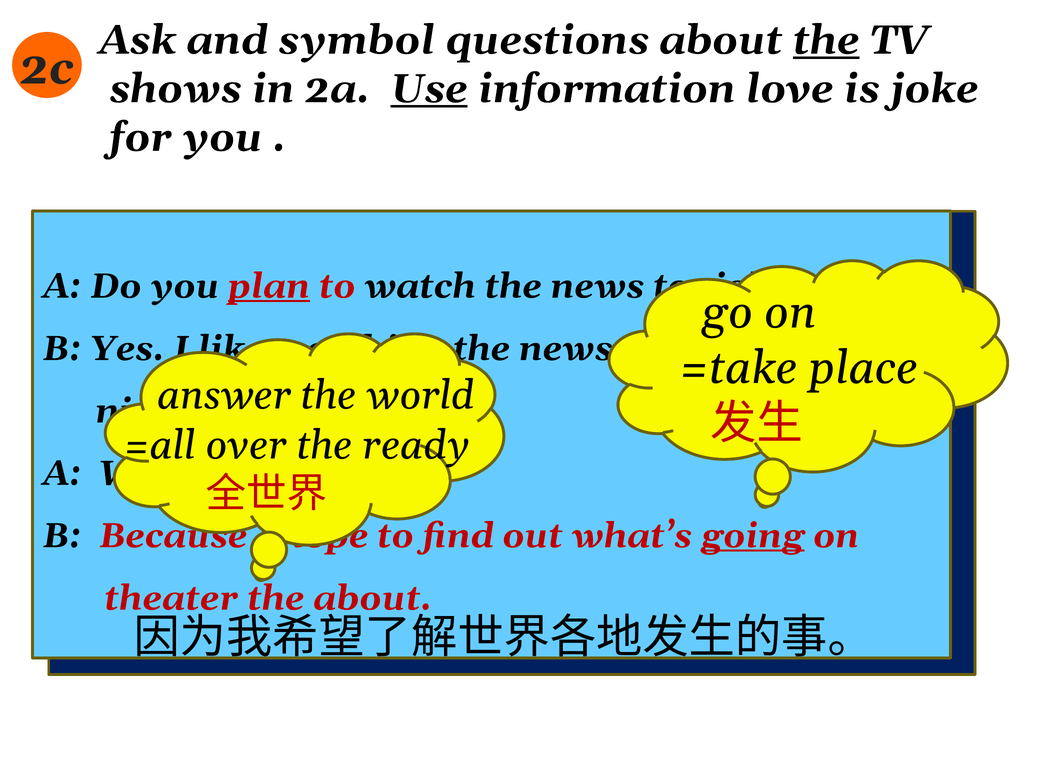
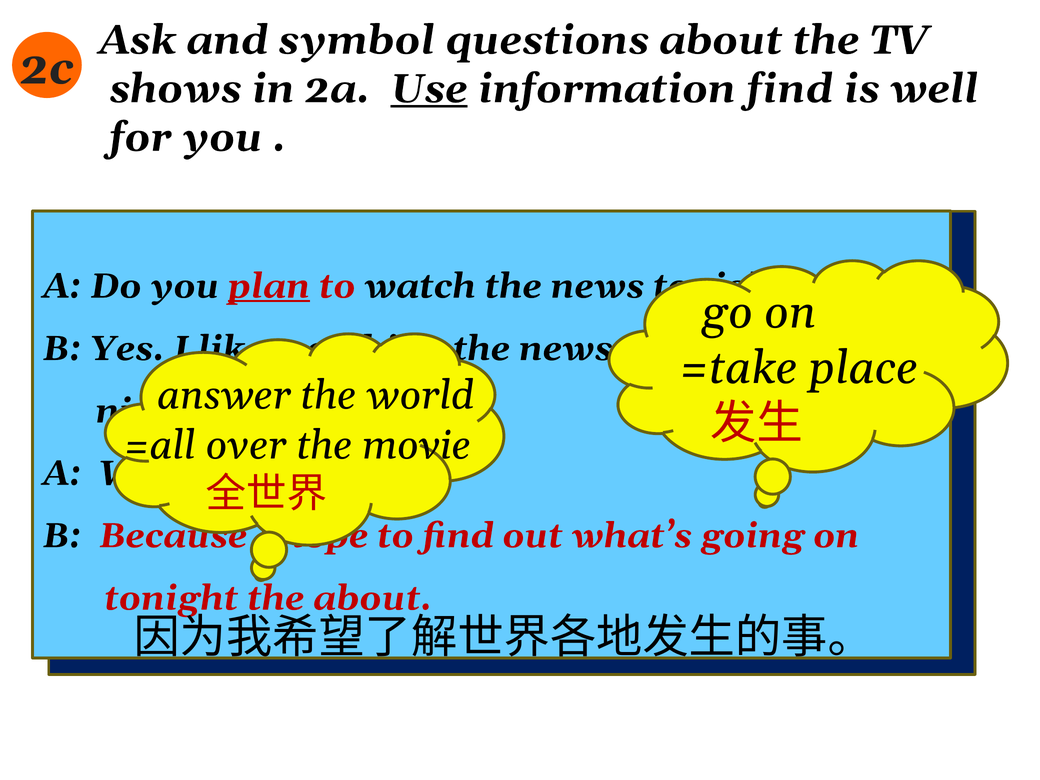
the underline: present -> none (826, 40)
information love: love -> find (790, 89)
joke: joke -> well (934, 89)
ready: ready -> movie (416, 445)
going underline: present -> none (753, 536)
theater: theater -> tonight (171, 598)
